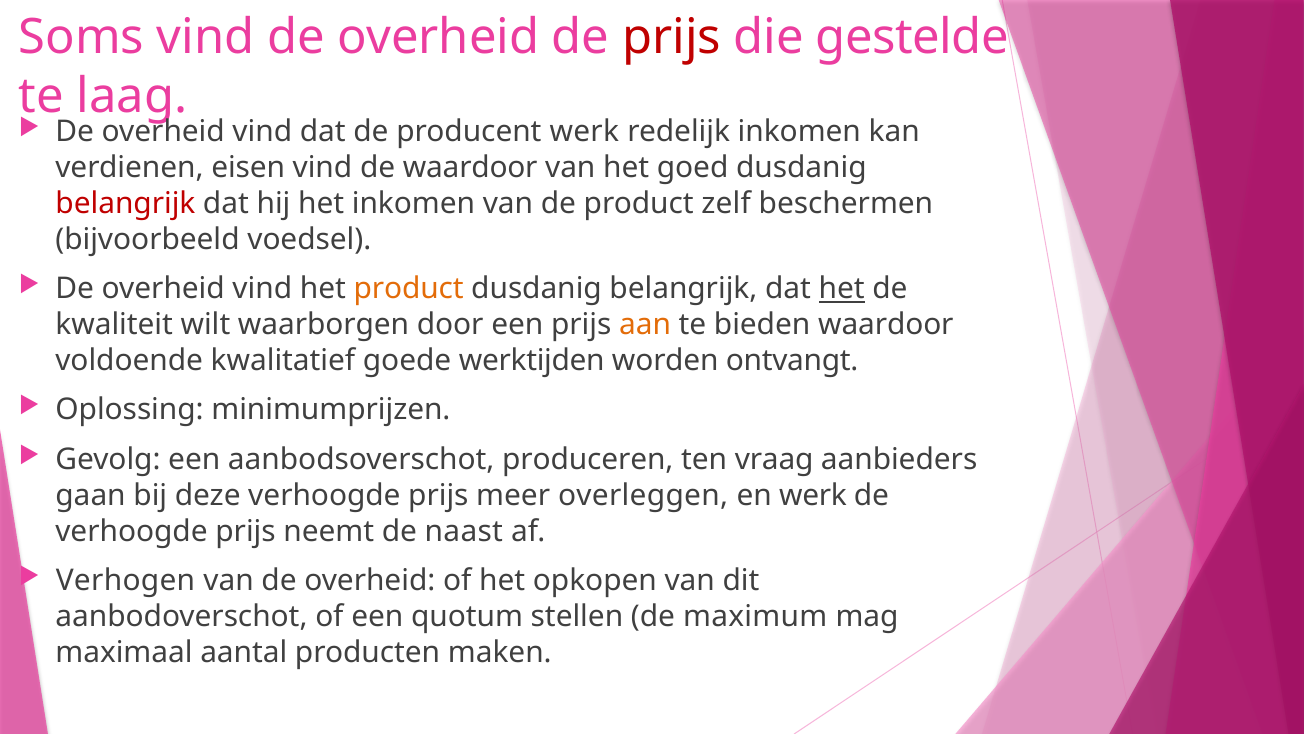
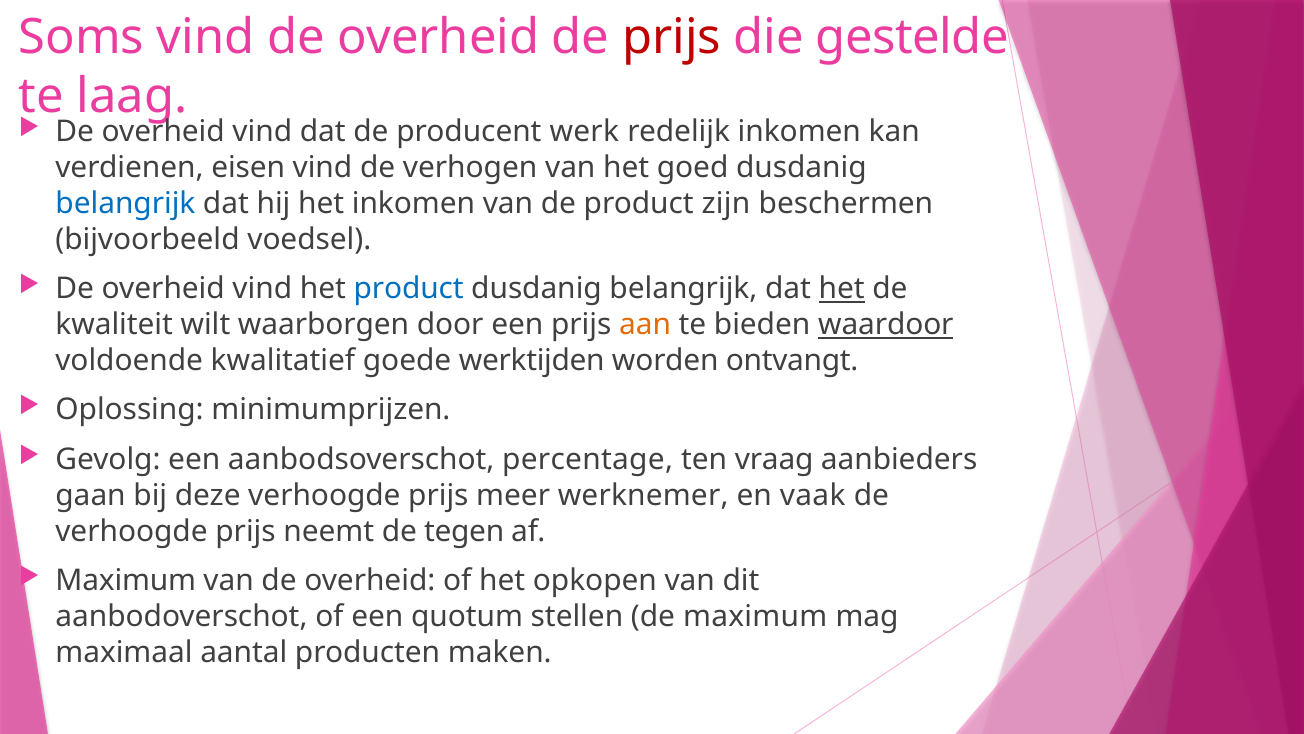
de waardoor: waardoor -> verhogen (470, 168)
belangrijk colour: red -> blue (125, 203)
zelf: zelf -> zijn (726, 203)
product colour: orange -> blue (409, 289)
waardoor underline: none -> present (886, 325)
produceren: produceren -> percentage (588, 459)
overleggen: overleggen -> werknemer (643, 495)
en werk: werk -> vaak (813, 495)
naast: naast -> tegen (464, 531)
Verhogen: Verhogen -> Maximum (126, 580)
